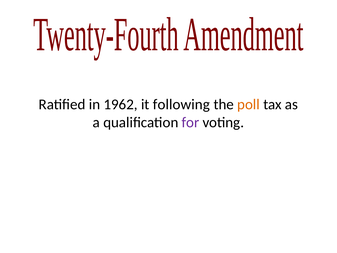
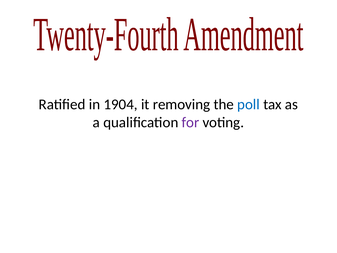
1962: 1962 -> 1904 (121, 104)
following: following -> removing (182, 104)
poll colour: orange -> blue (249, 104)
